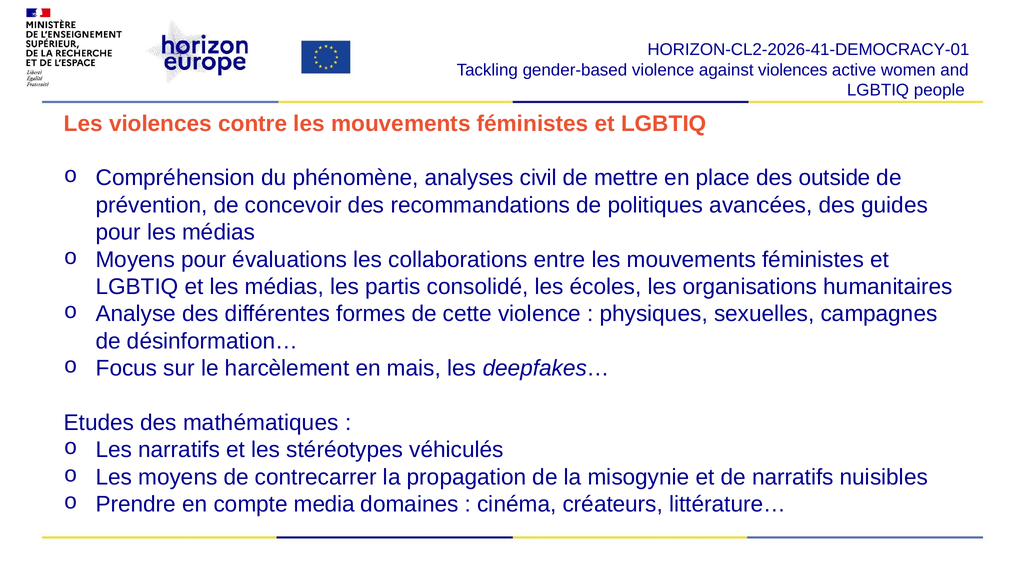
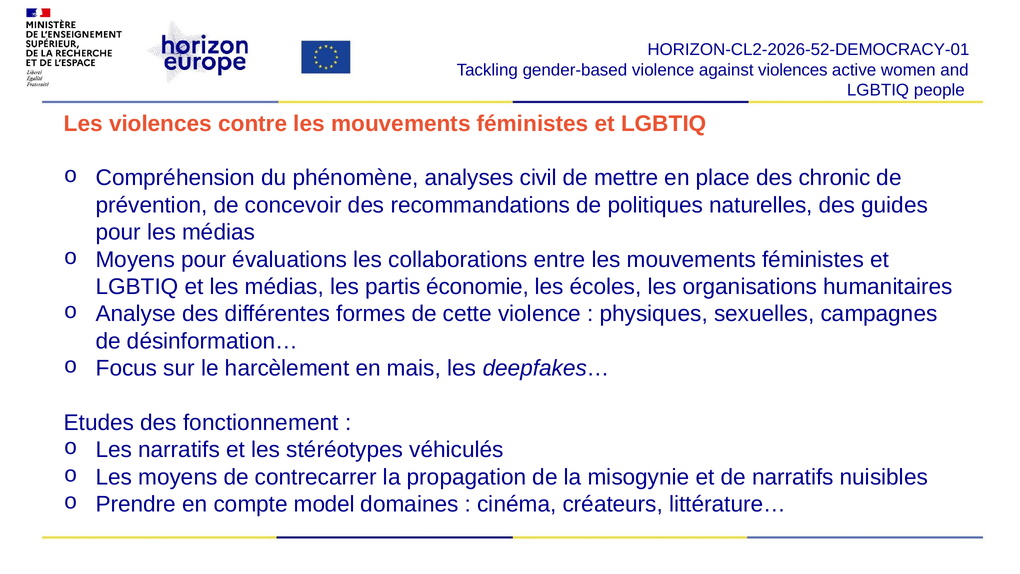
HORIZON-CL2-2026-41-DEMOCRACY-01: HORIZON-CL2-2026-41-DEMOCRACY-01 -> HORIZON-CL2-2026-52-DEMOCRACY-01 (808, 49)
outside: outside -> chronic (835, 178)
avancées: avancées -> naturelles (761, 205)
consolidé: consolidé -> économie (478, 287)
mathématiques: mathématiques -> fonctionnement (261, 423)
media: media -> model (324, 504)
